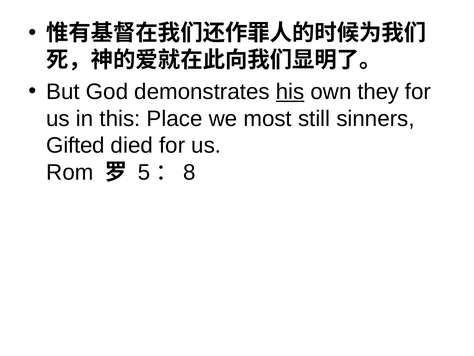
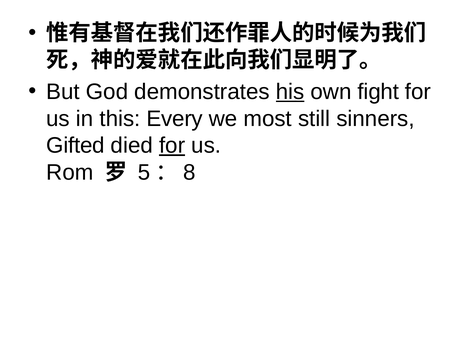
they: they -> fight (378, 92)
Place: Place -> Every (175, 118)
for underline: none -> present (172, 145)
